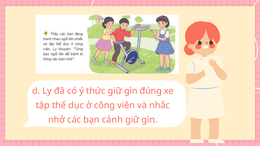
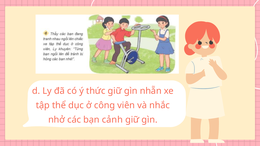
đúng: đúng -> nhẵn (151, 91)
